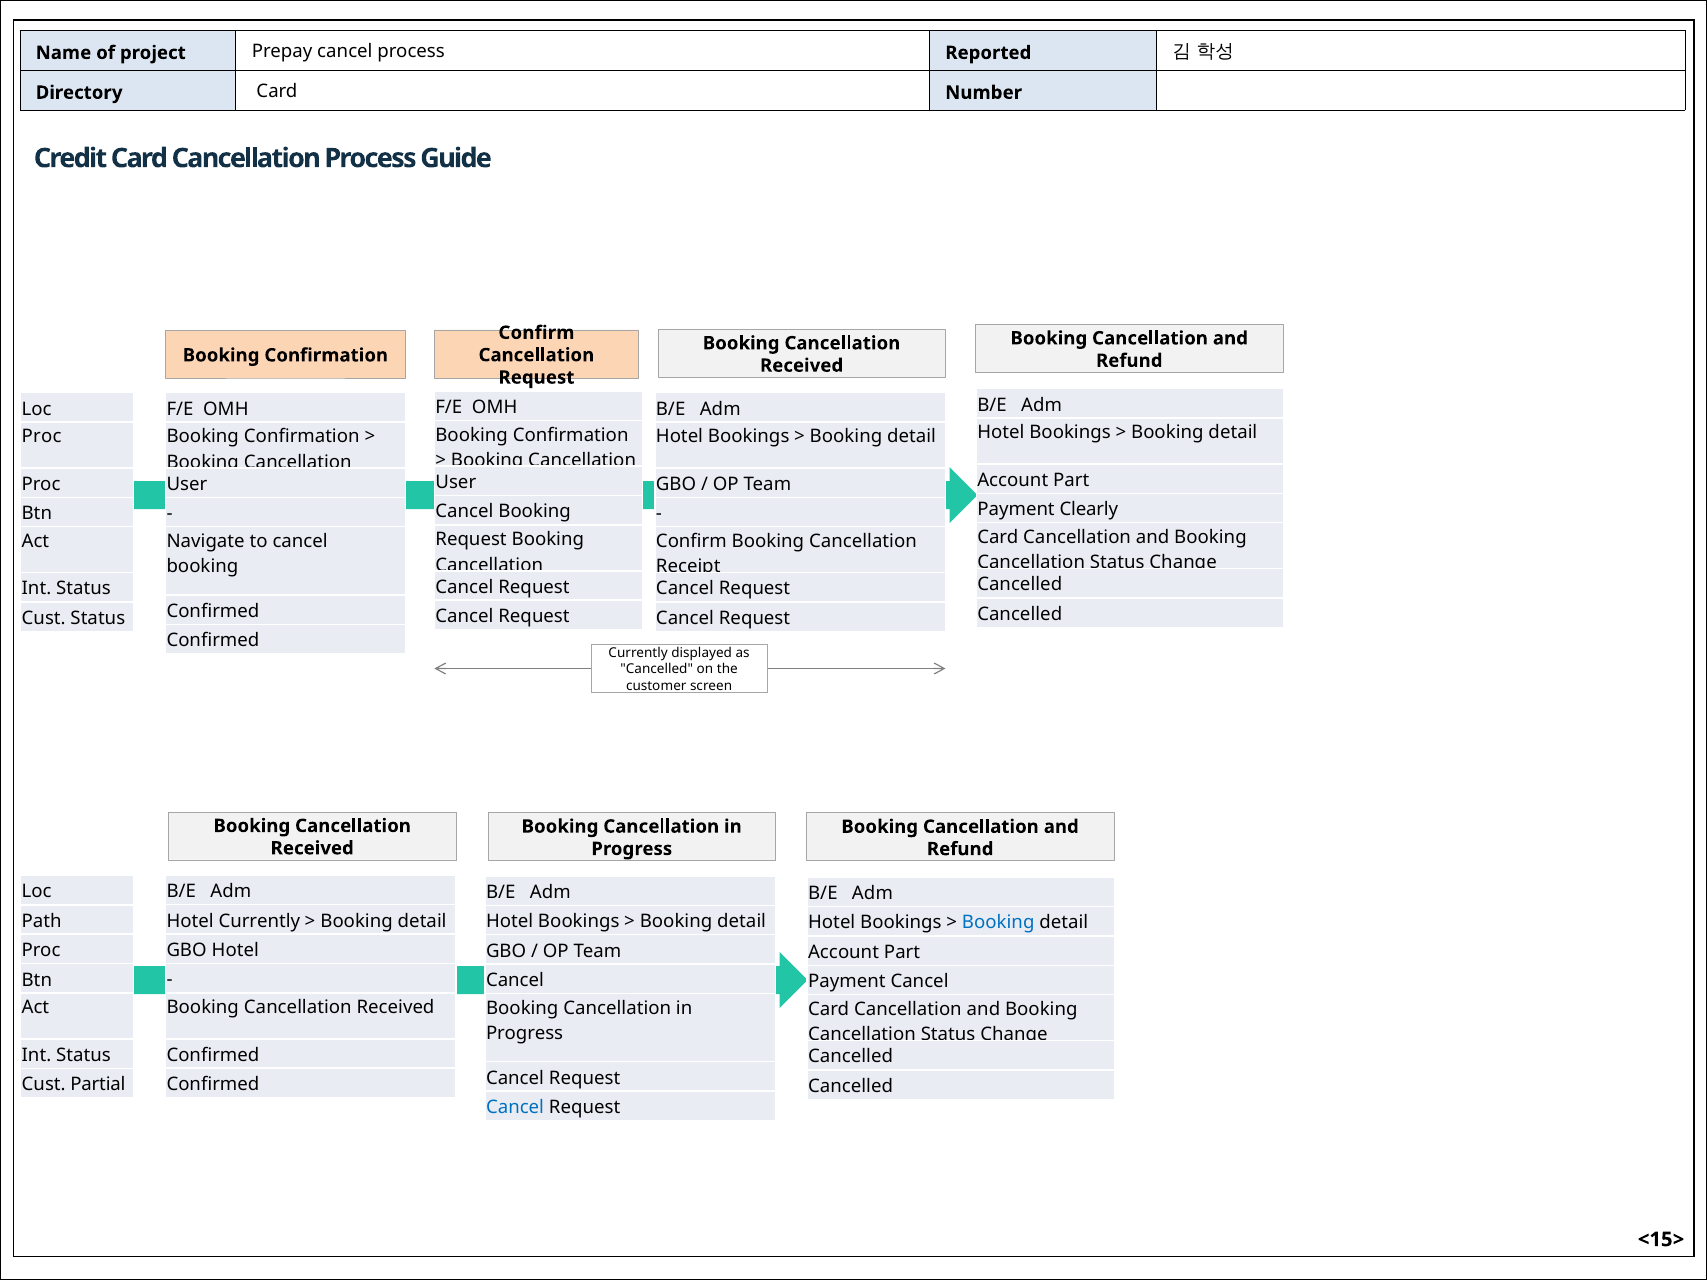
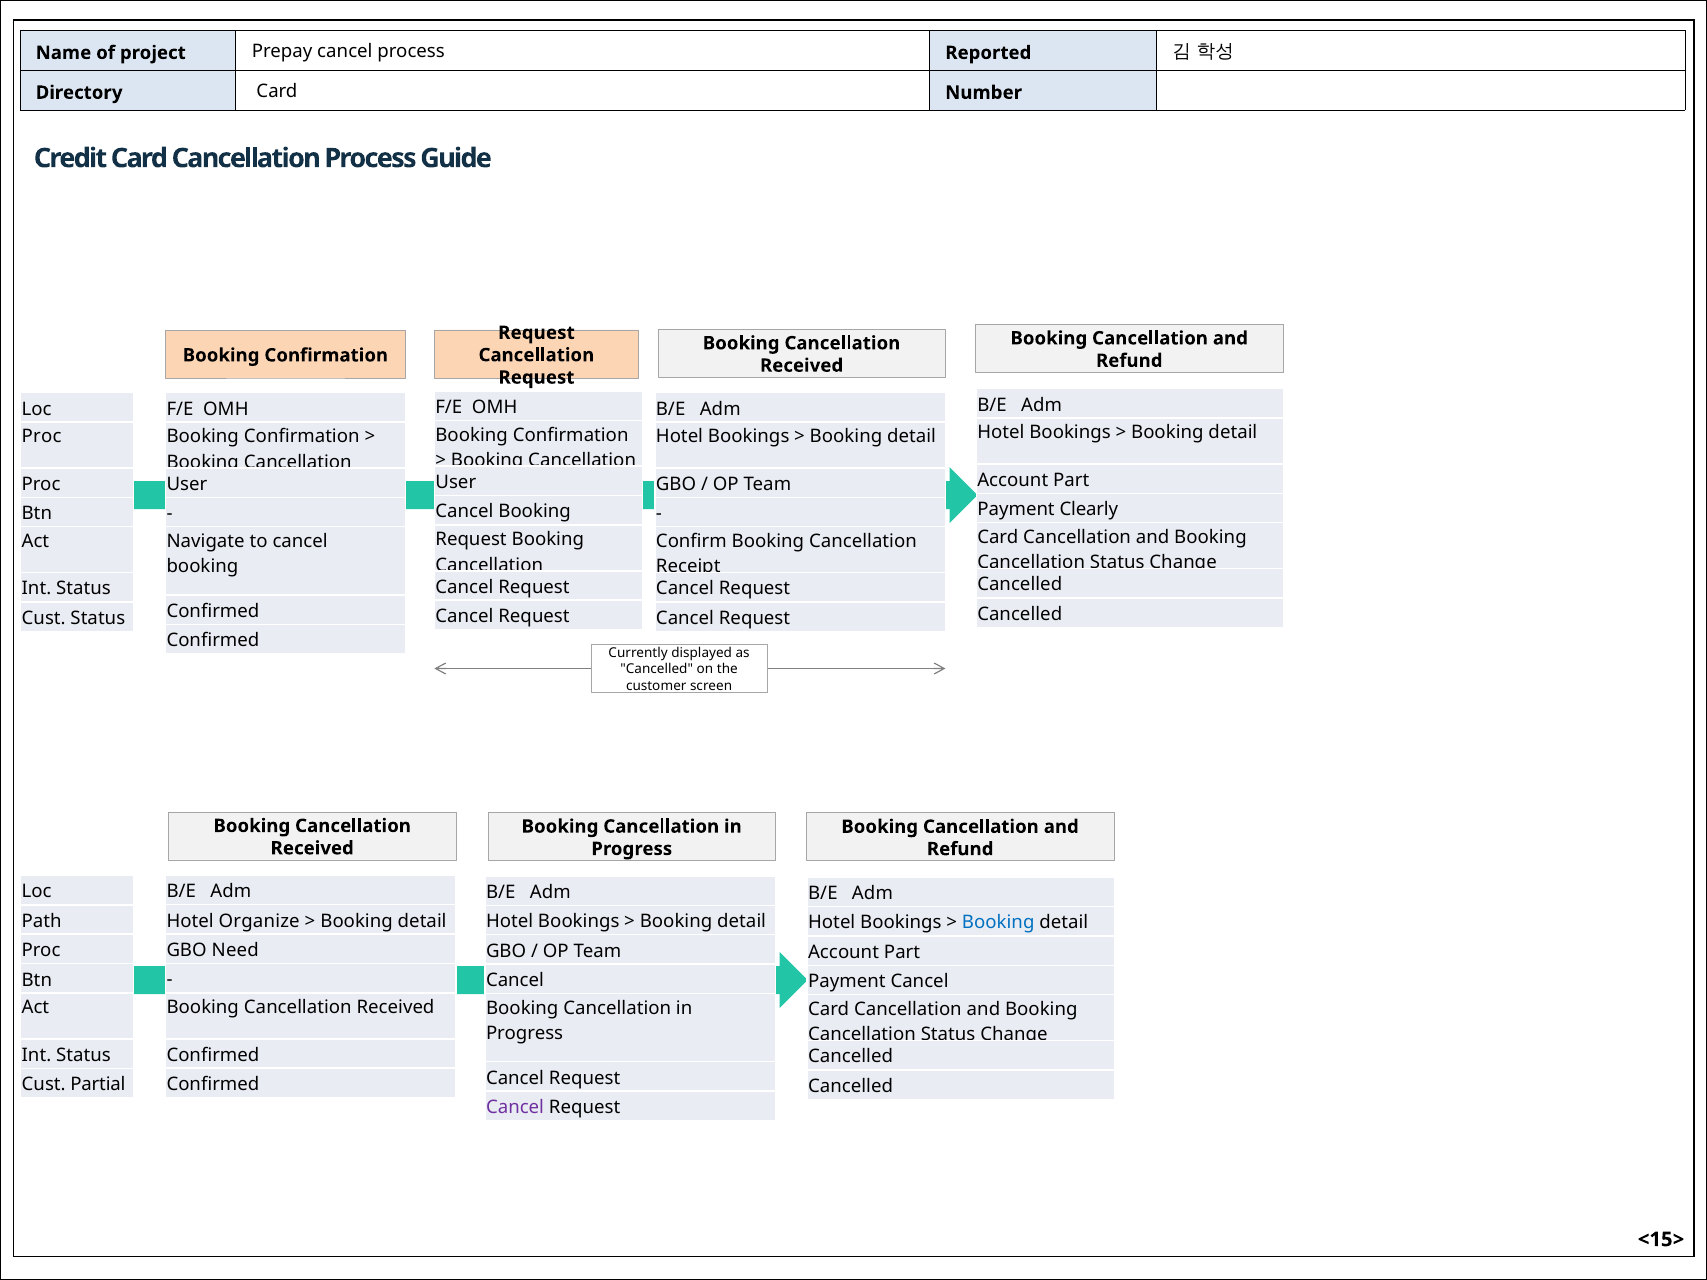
Confirm: Confirm -> Request (536, 333)
Hotel Currently: Currently -> Organize (259, 921)
GBO Hotel: Hotel -> Need (235, 951)
Cancel colour: blue -> purple (515, 1108)
